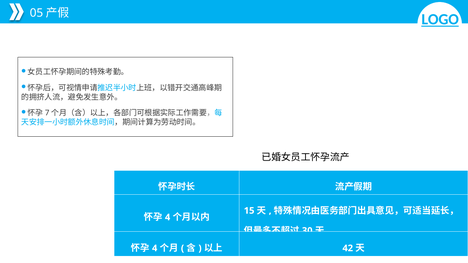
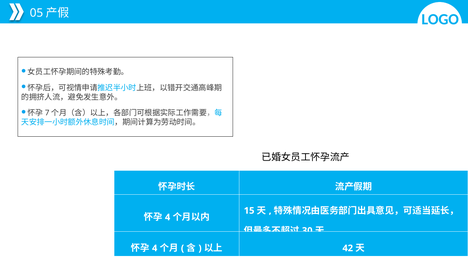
LOGO underline: present -> none (440, 20)
